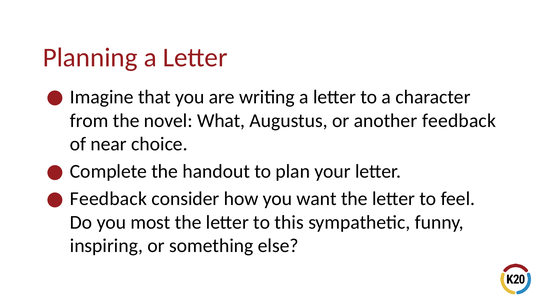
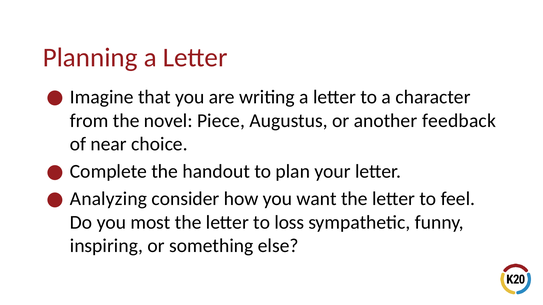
What: What -> Piece (221, 121)
Feedback: Feedback -> Analyzing (108, 199)
this: this -> loss (289, 223)
